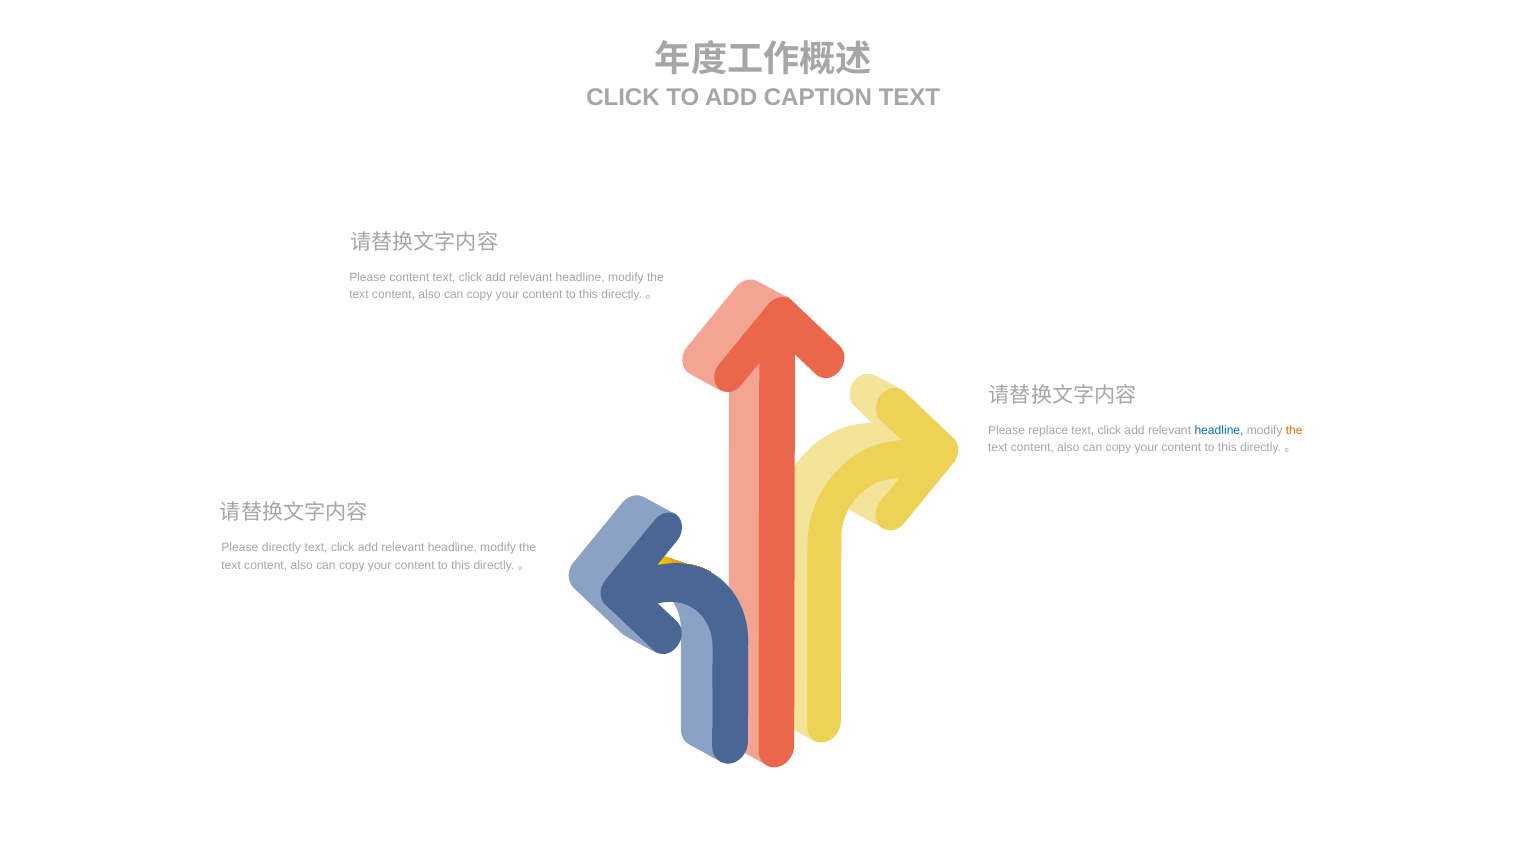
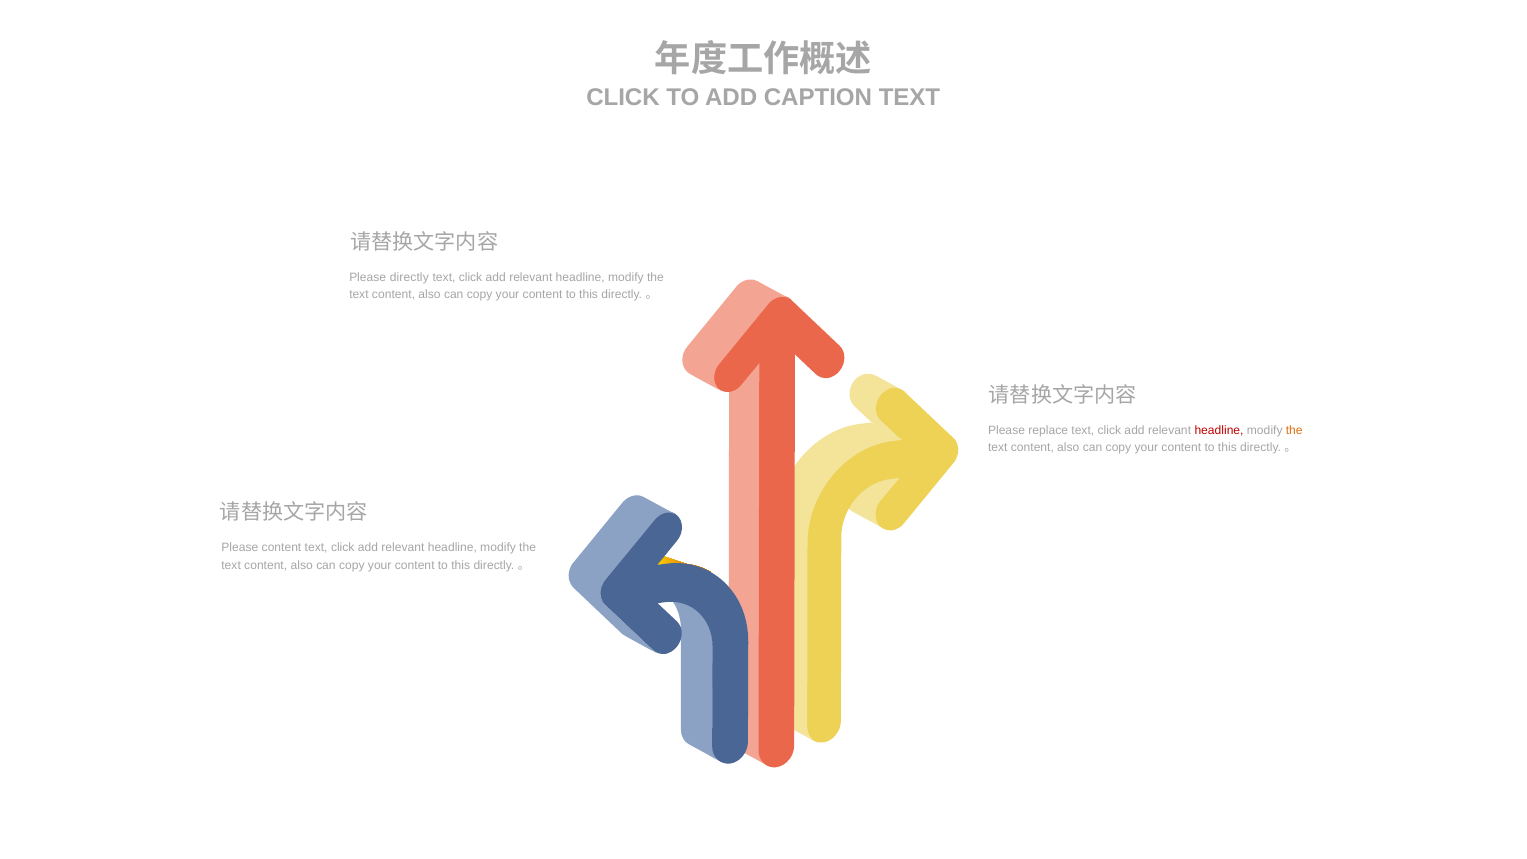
Please content: content -> directly (409, 278)
headline colour: blue -> red (1219, 431)
Please directly: directly -> content (282, 548)
